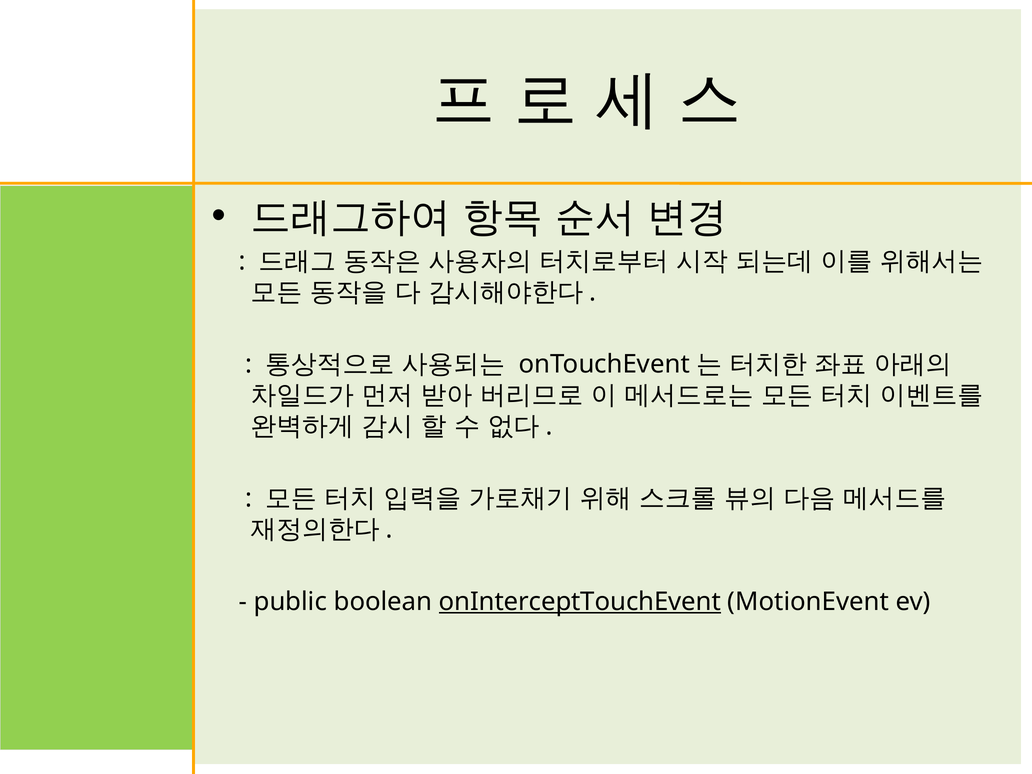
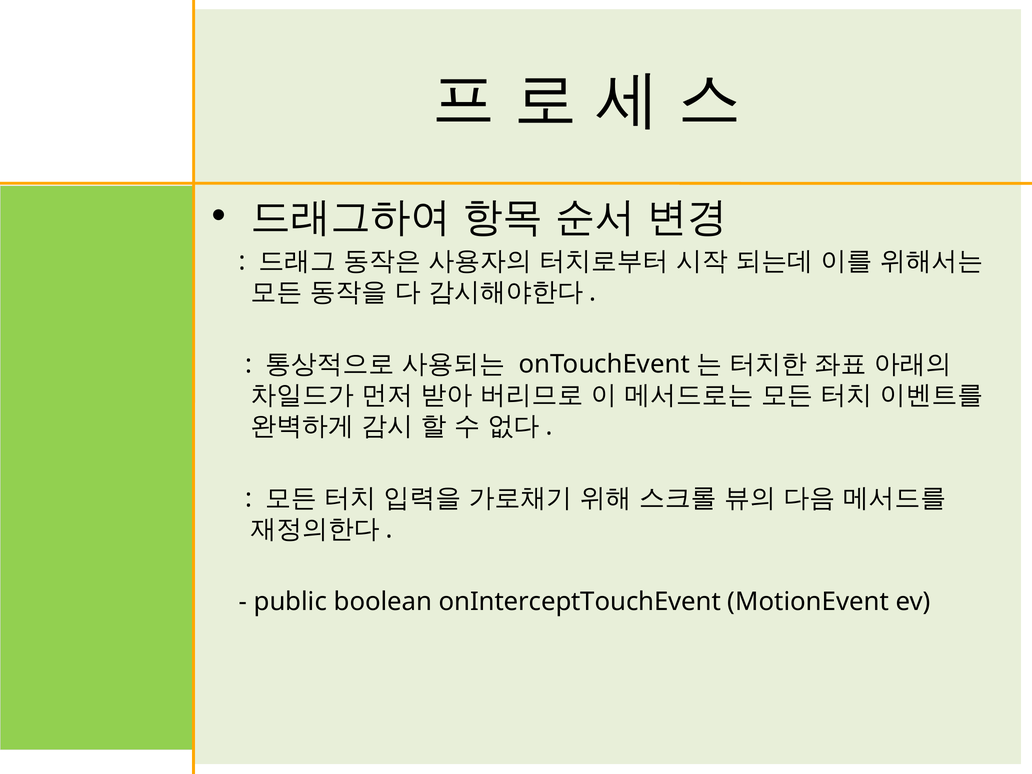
onInterceptTouchEvent underline: present -> none (580, 602)
